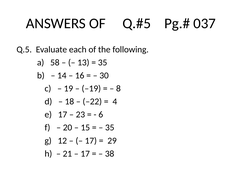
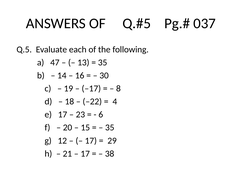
58: 58 -> 47 (55, 63)
–19: –19 -> –17 (91, 89)
